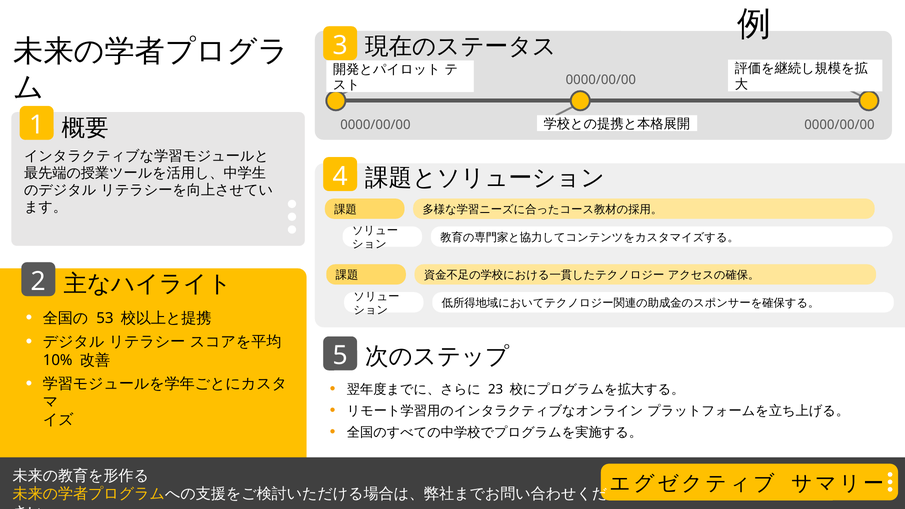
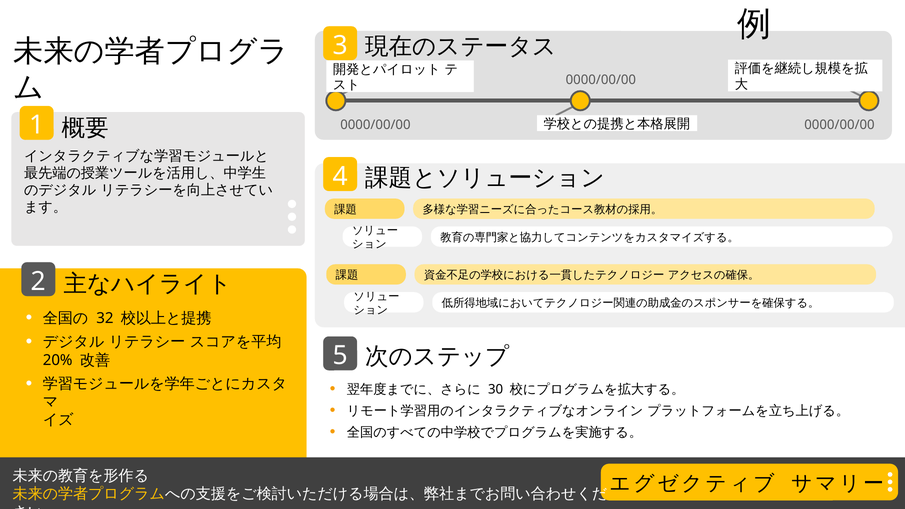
53: 53 -> 32 (105, 318)
10%: 10% -> 20% (58, 360)
23: 23 -> 30 (496, 389)
